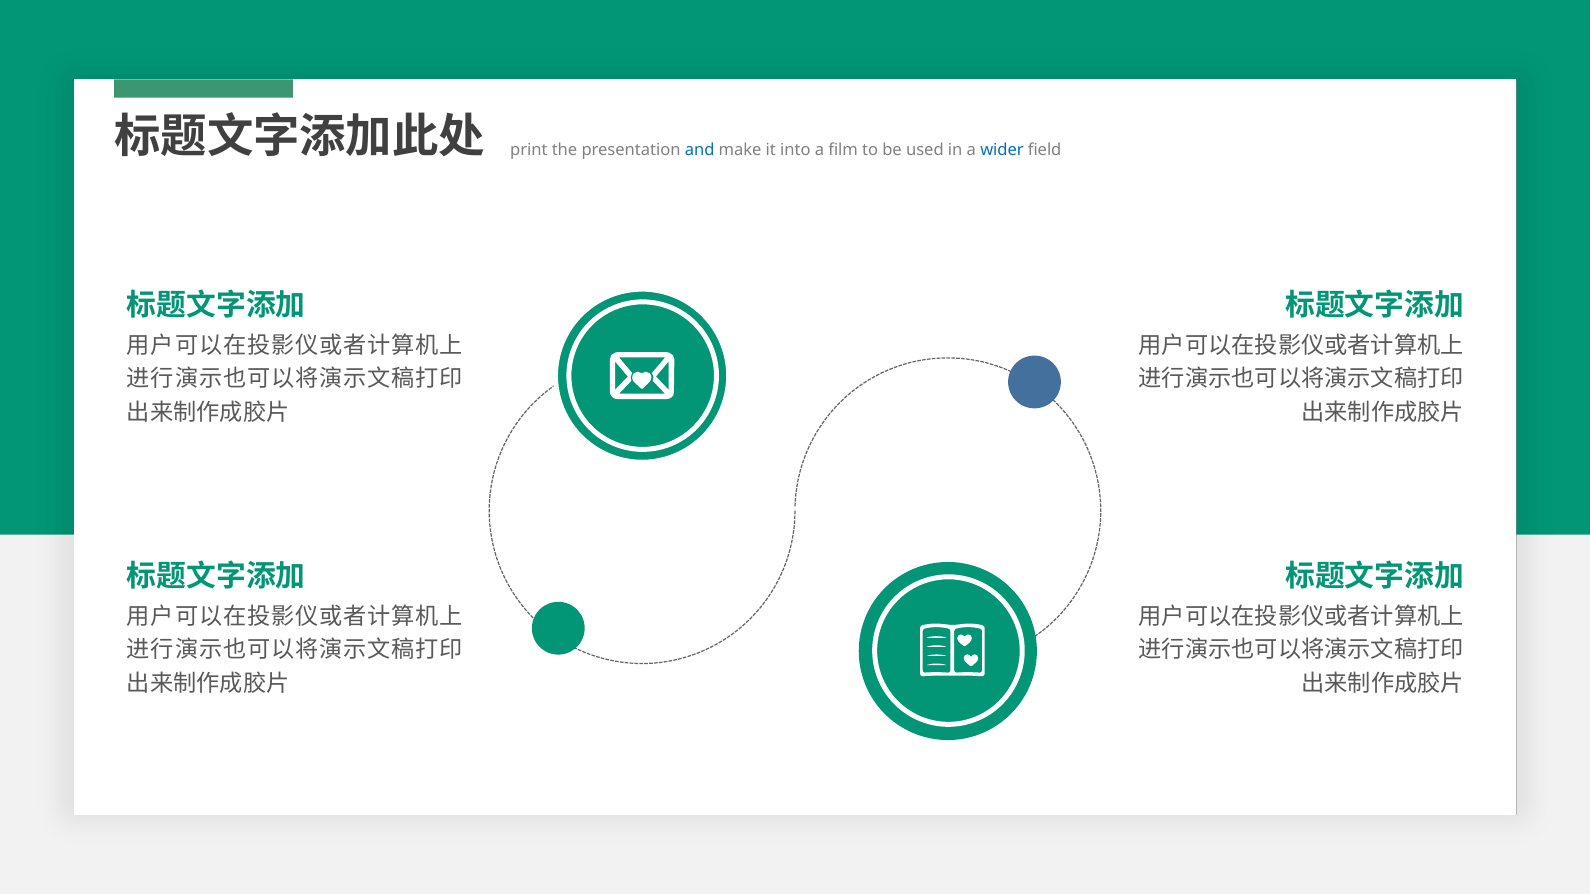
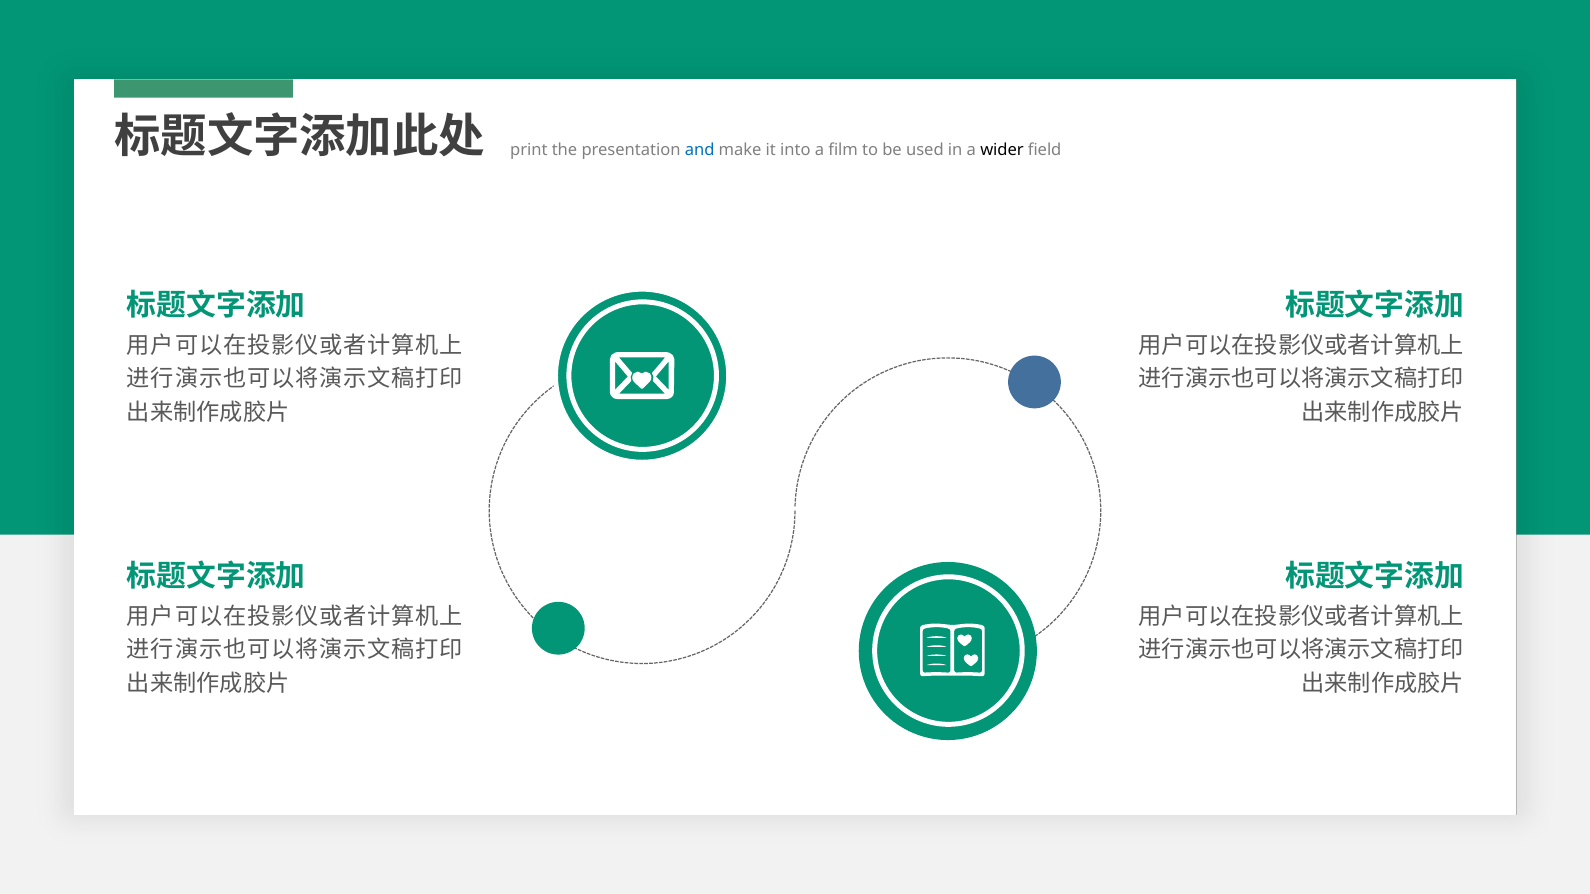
wider colour: blue -> black (1002, 150)
